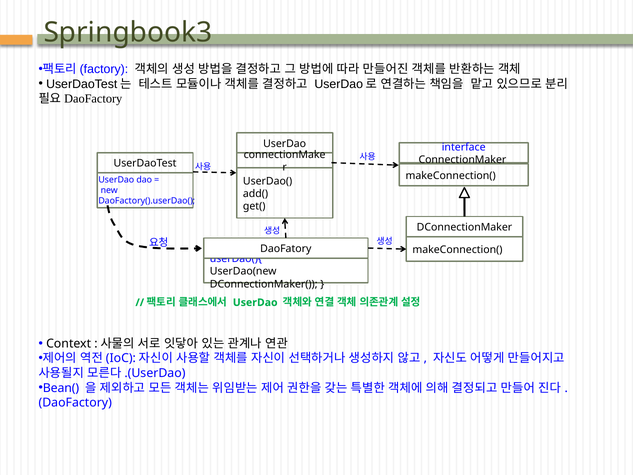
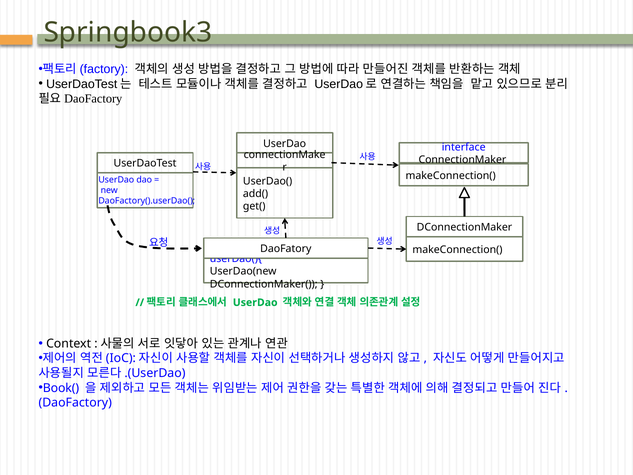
Bean(: Bean( -> Book( (61, 388)
